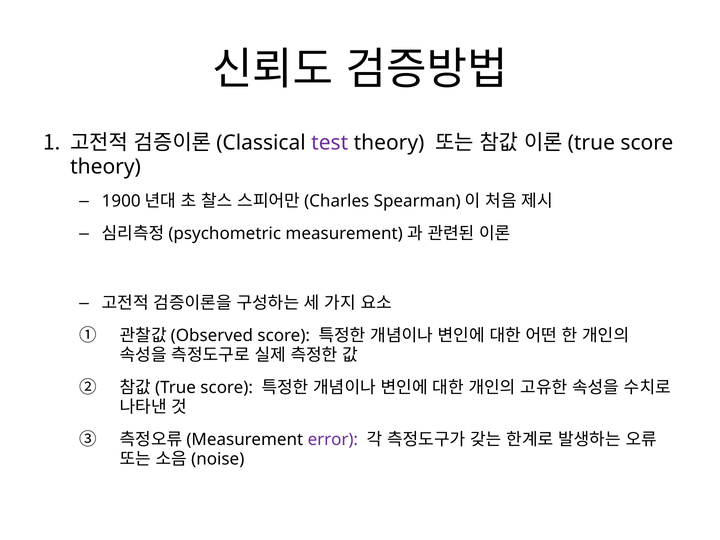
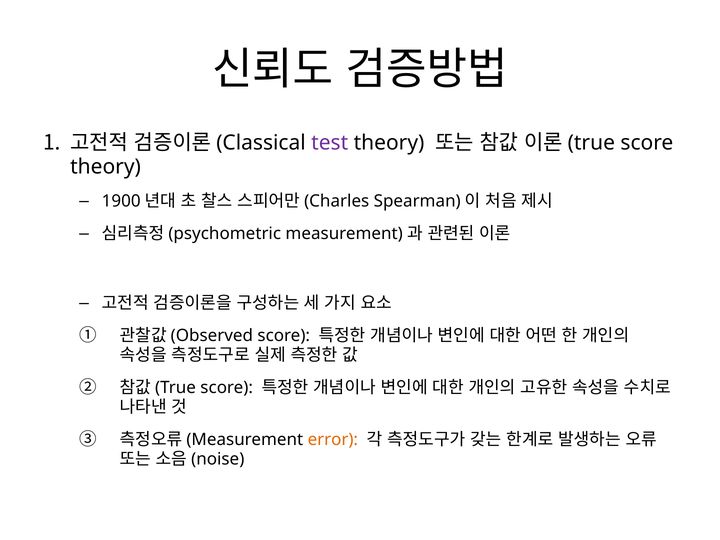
error colour: purple -> orange (333, 440)
